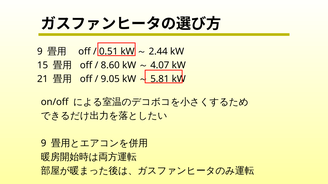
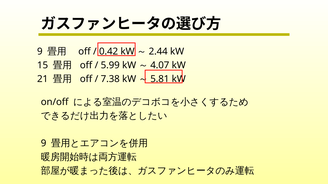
0.51: 0.51 -> 0.42 (109, 52)
8.60: 8.60 -> 5.99 (110, 65)
9.05: 9.05 -> 7.38 (110, 79)
